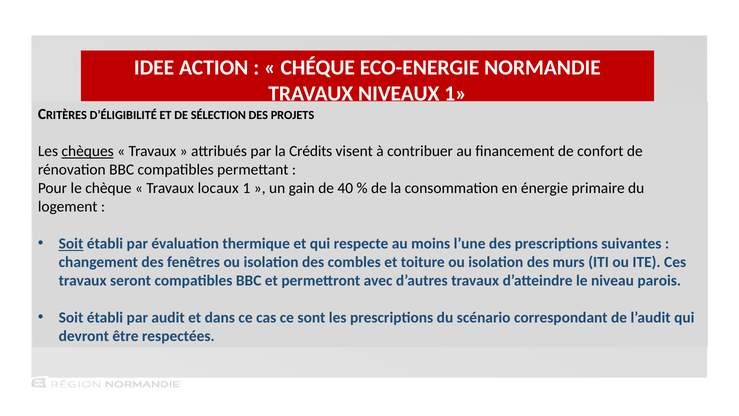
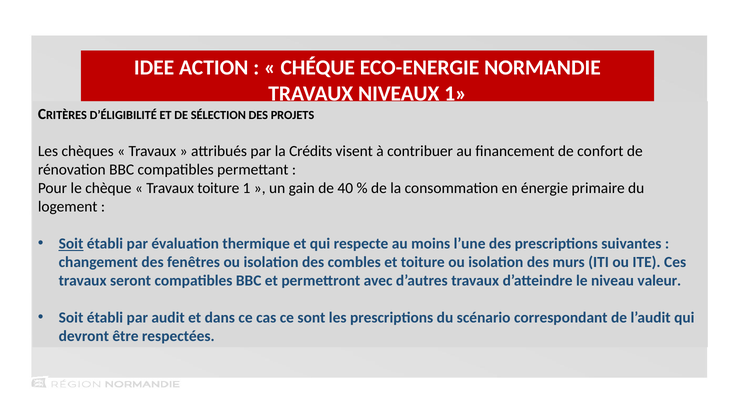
chèques underline: present -> none (88, 151)
Travaux locaux: locaux -> toiture (218, 188)
parois: parois -> valeur (659, 281)
